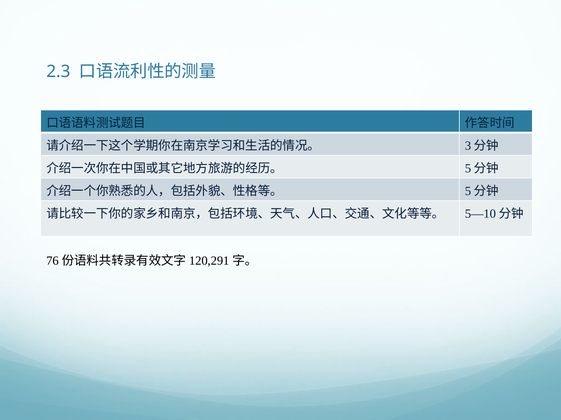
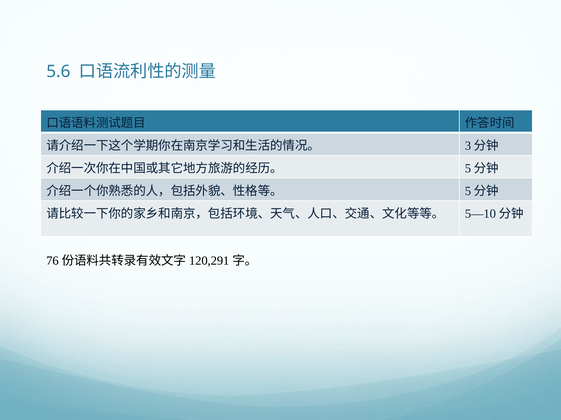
2.3: 2.3 -> 5.6 (58, 72)
